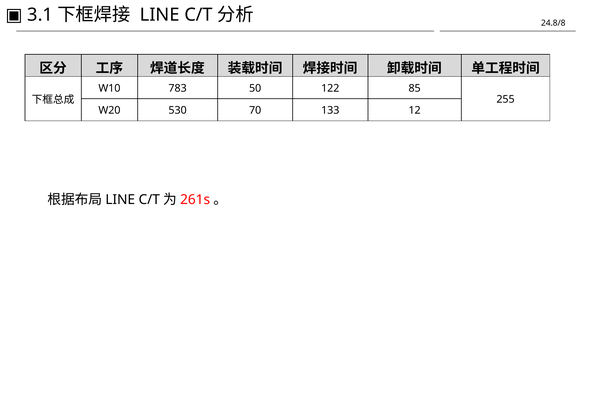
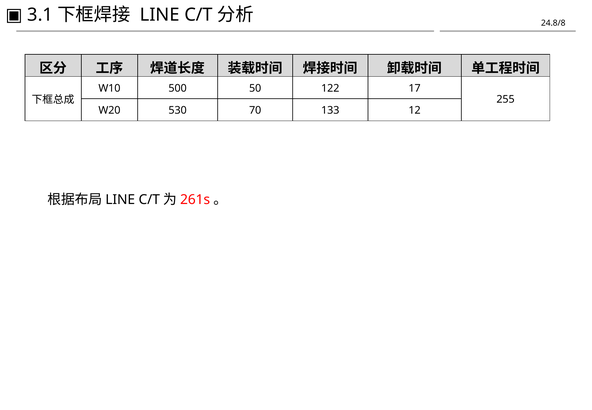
783: 783 -> 500 (178, 88)
85: 85 -> 17 (415, 88)
